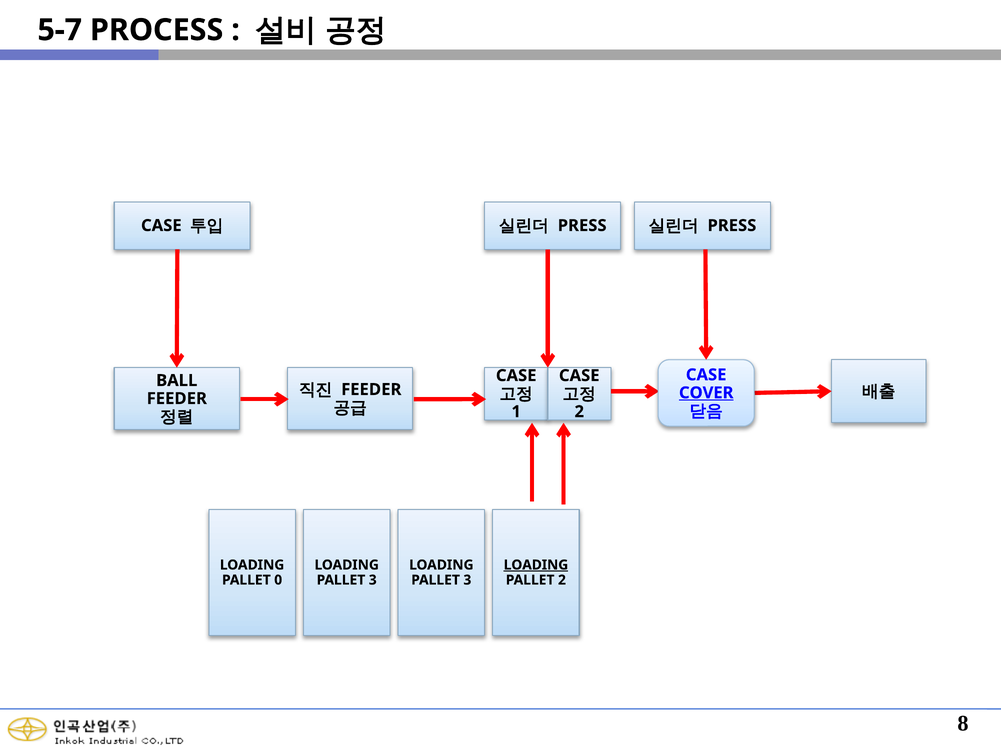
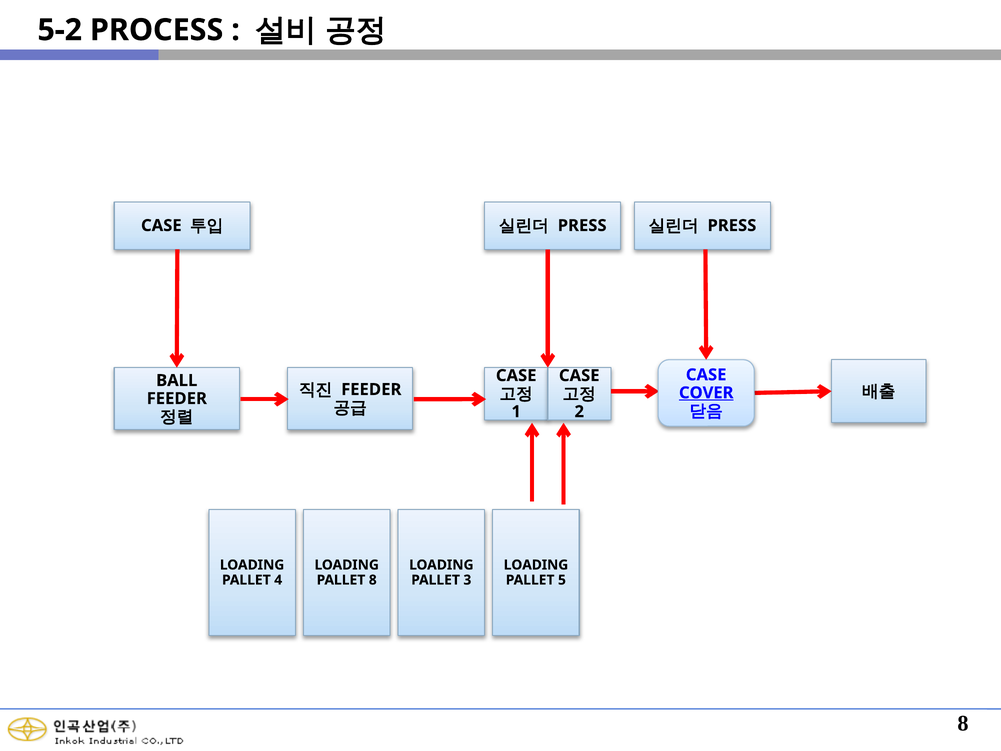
5-7: 5-7 -> 5-2 (60, 30)
LOADING underline: present -> none (536, 565)
0: 0 -> 4 (278, 580)
3: 3 -> 8 (373, 580)
PALLET 2: 2 -> 5 (562, 580)
